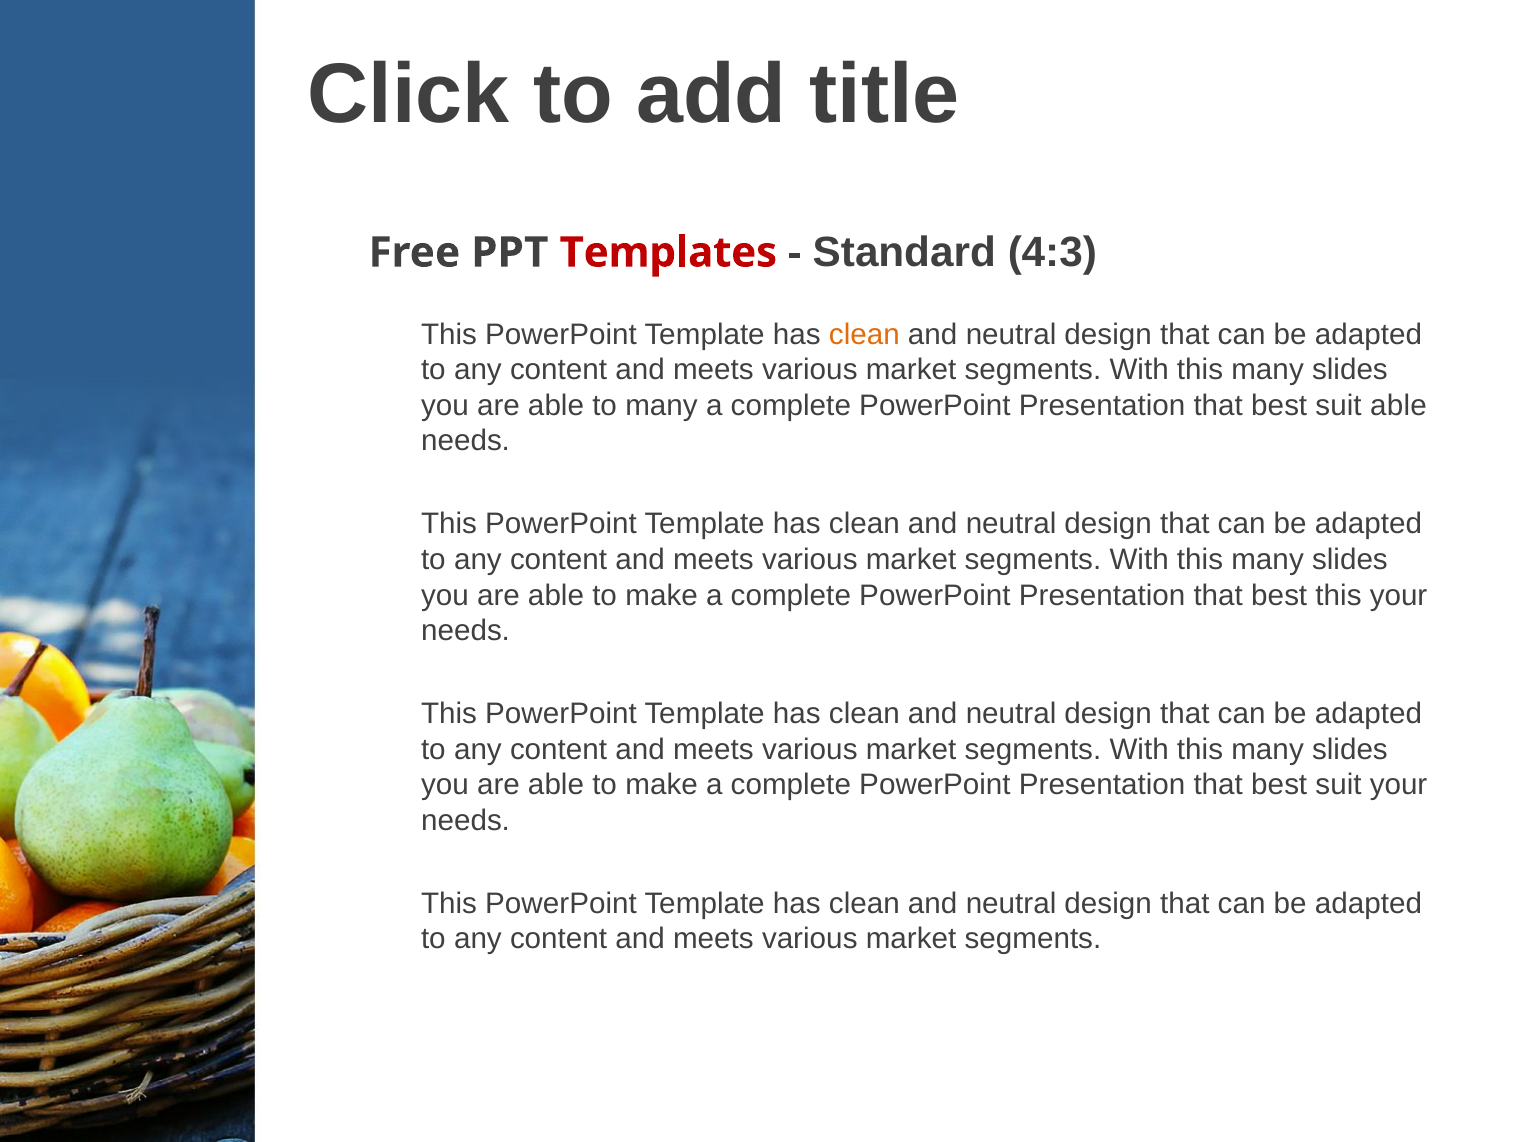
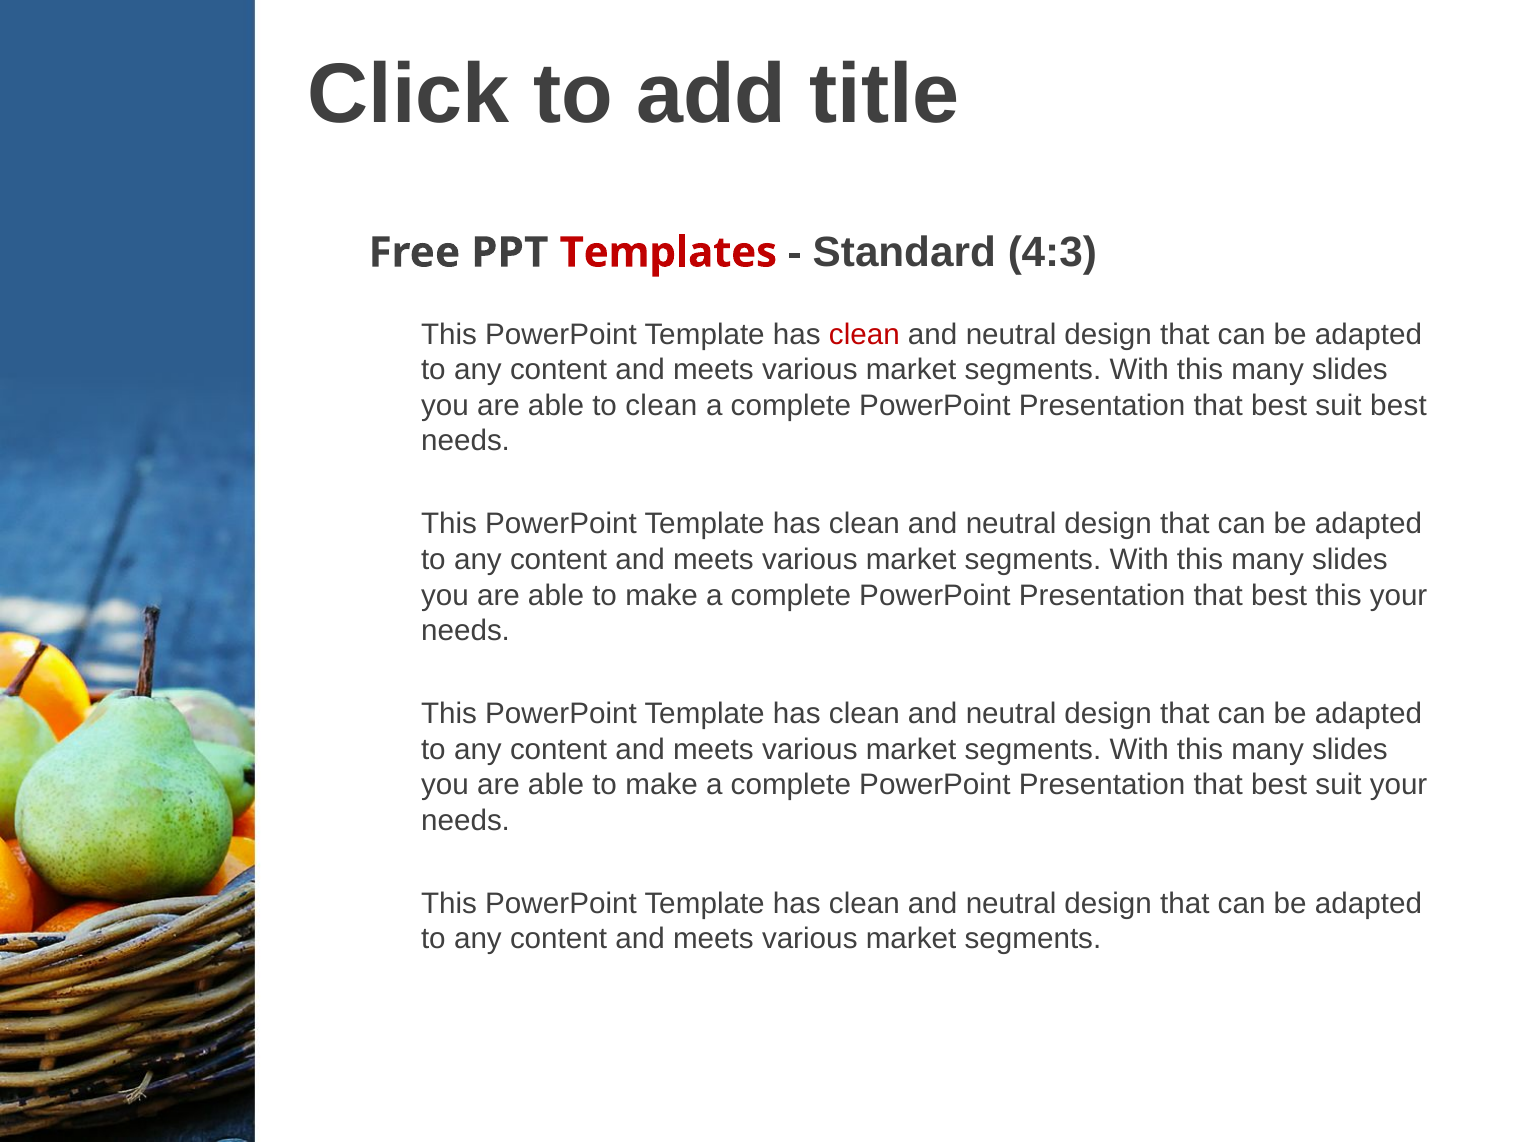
clean colour: orange -> red (864, 334)
to many: many -> clean (661, 405)
suit able: able -> best (1398, 405)
